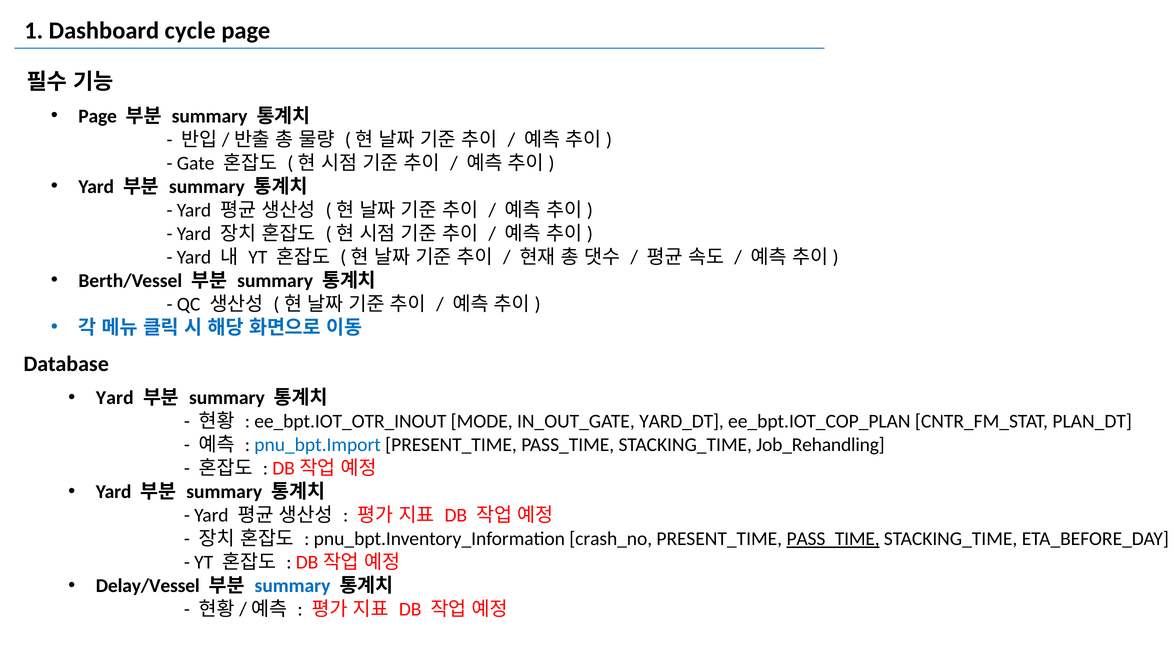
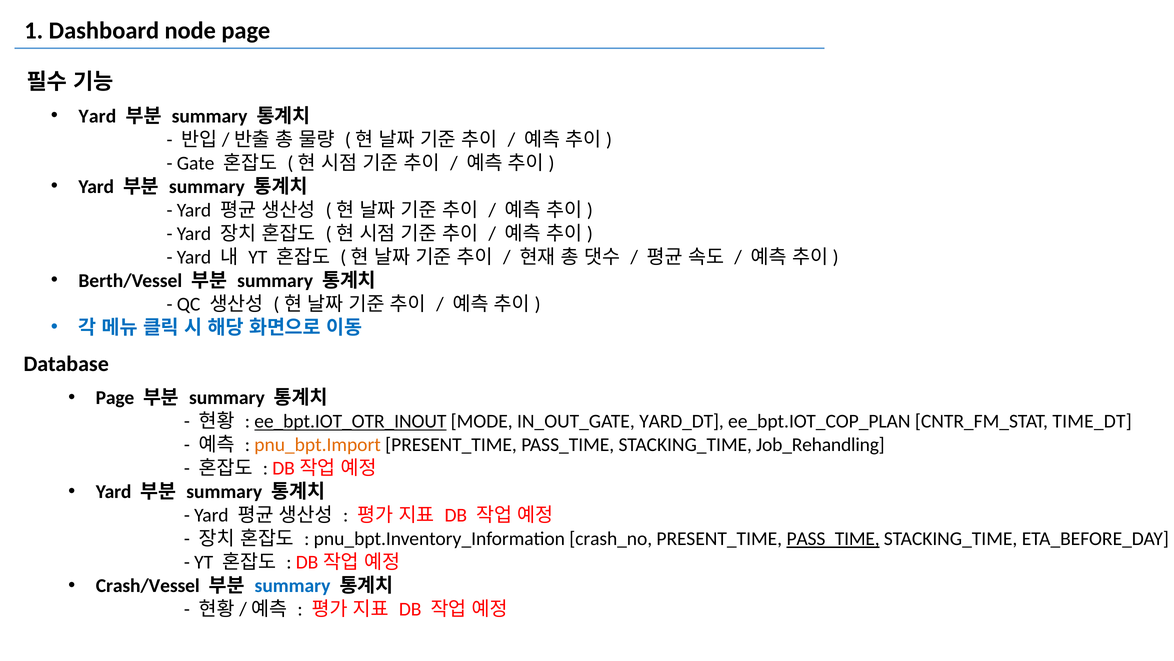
cycle: cycle -> node (190, 30)
Page: Page -> Yard (97, 116)
Yard: Yard -> Page (115, 398)
ee_bpt.IOT_OTR_INOUT underline: none -> present (350, 421)
PLAN_DT: PLAN_DT -> TIME_DT (1092, 421)
pnu_bpt.Import colour: blue -> orange (318, 445)
Delay/Vessel: Delay/Vessel -> Crash/Vessel (148, 585)
